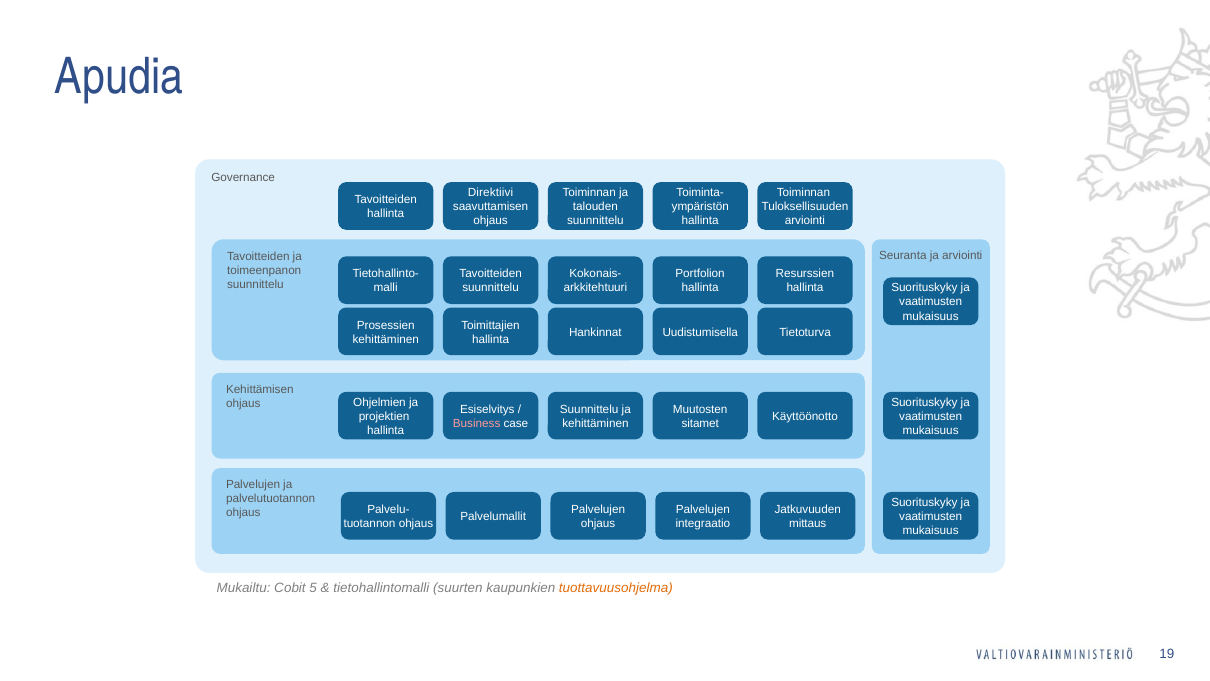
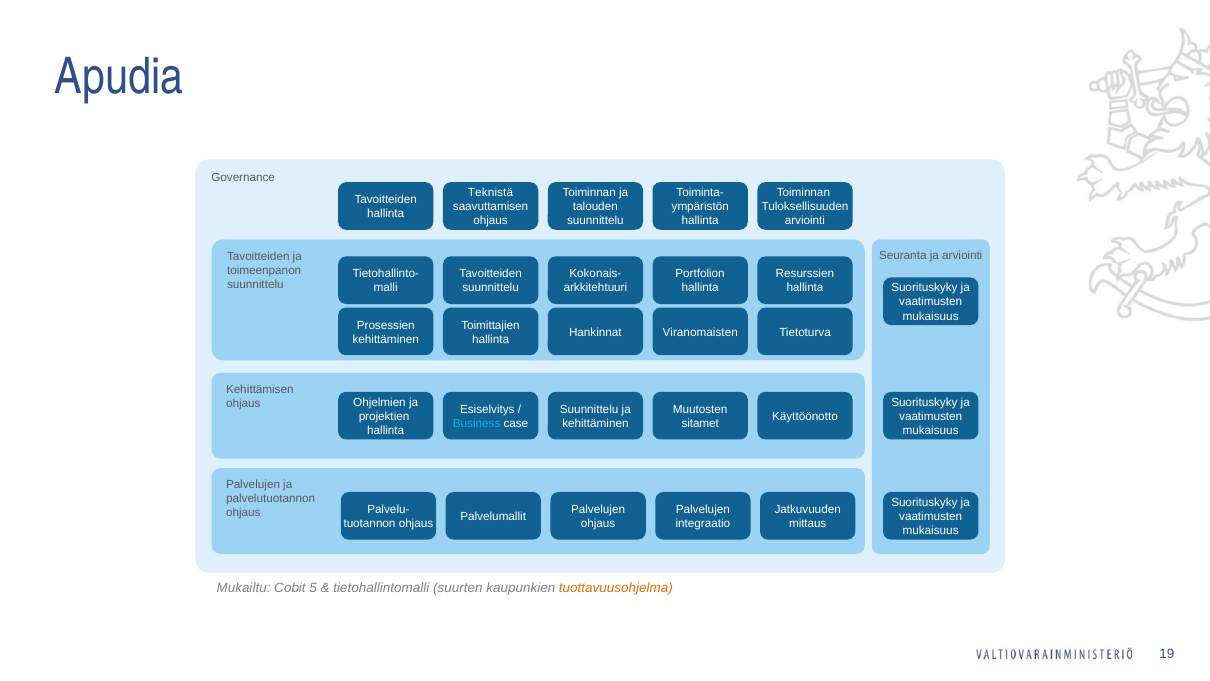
Direktiivi: Direktiivi -> Teknistä (491, 193)
Uudistumisella: Uudistumisella -> Viranomaisten (700, 332)
Business colour: pink -> light blue (477, 423)
